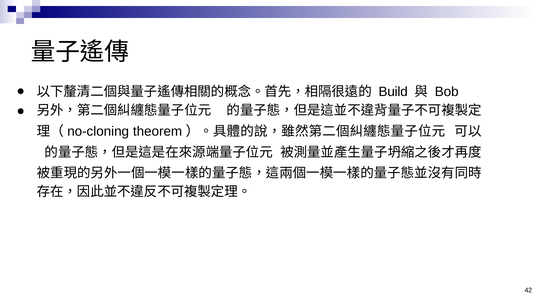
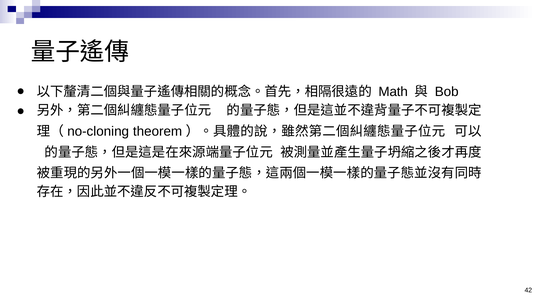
Build: Build -> Math (393, 91)
